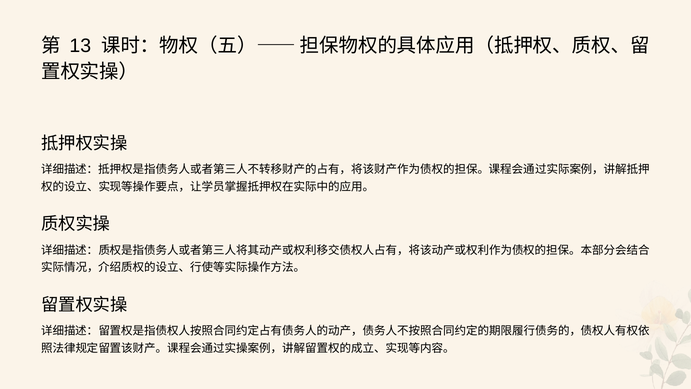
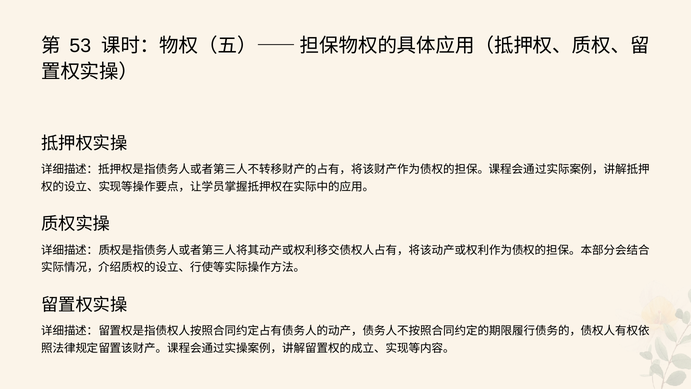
13: 13 -> 53 (80, 46)
